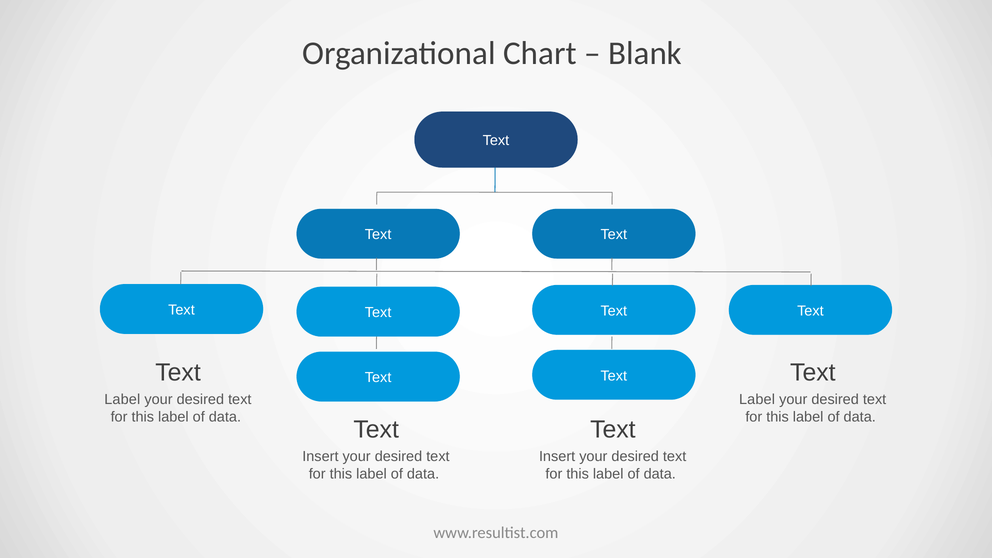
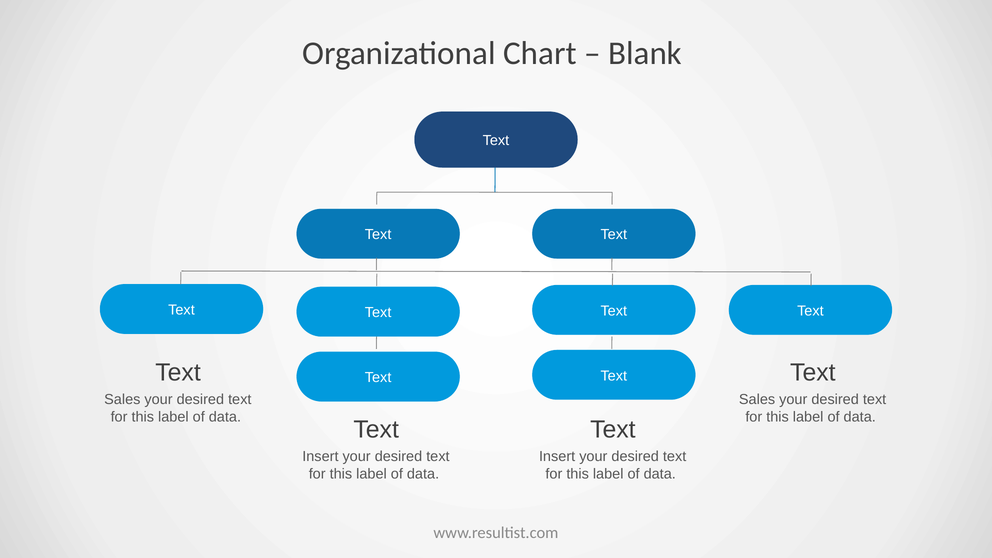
Label: Label -> Sales (122, 400)
Label: Label -> Sales (757, 400)
